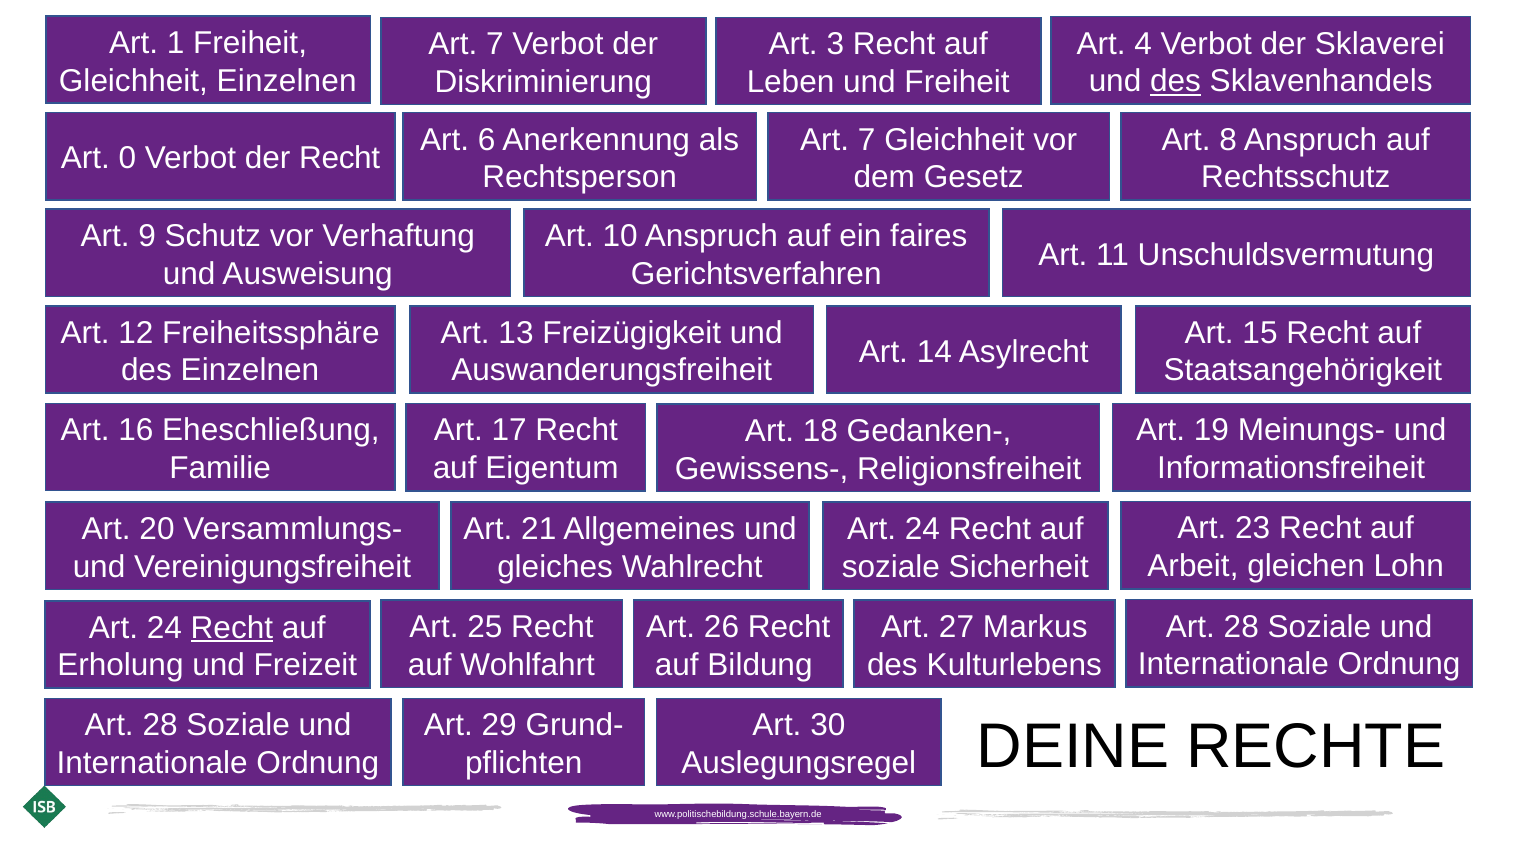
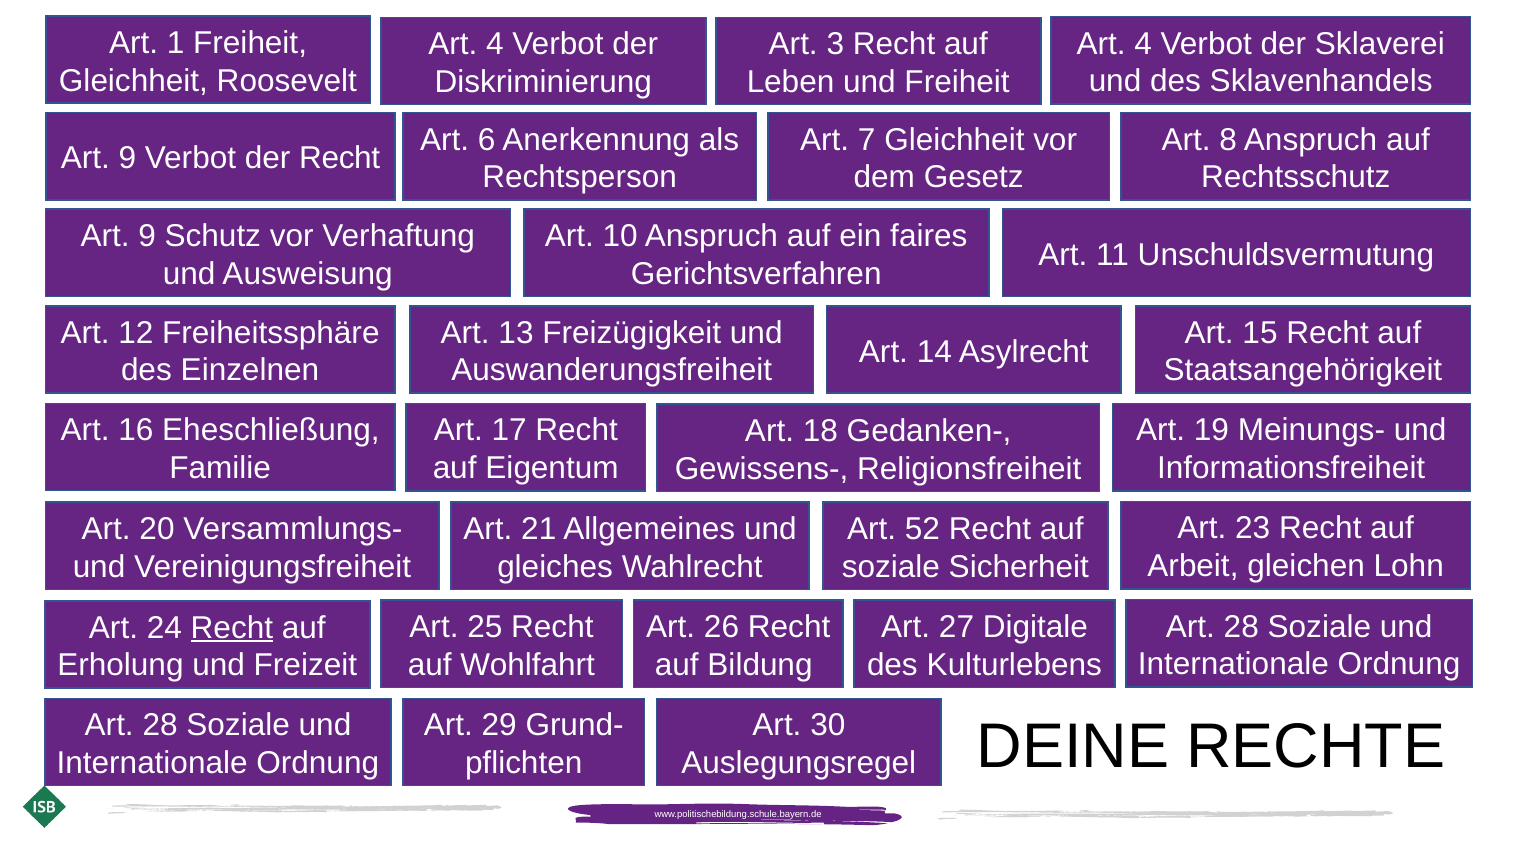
7: 7 -> 4 (495, 44)
Gleichheit Einzelnen: Einzelnen -> Roosevelt (287, 81)
des underline: present -> none (1176, 81)
0: 0 -> 9 (127, 159)
24: 24 -> 52 (922, 529)
Markus: Markus -> Digitale (1035, 627)
